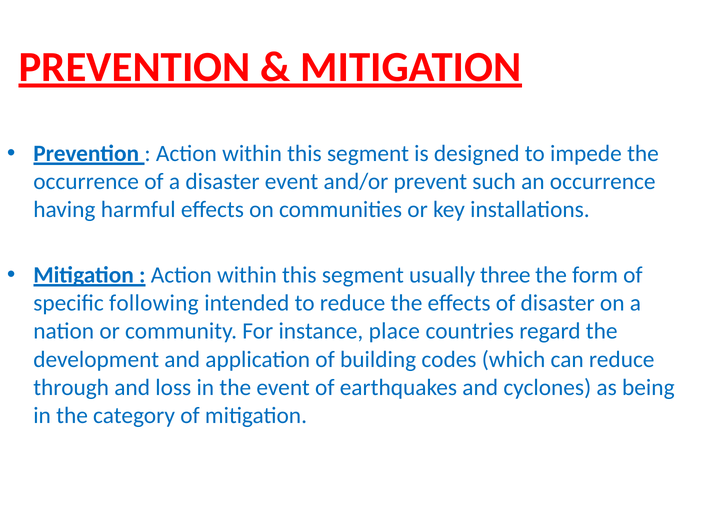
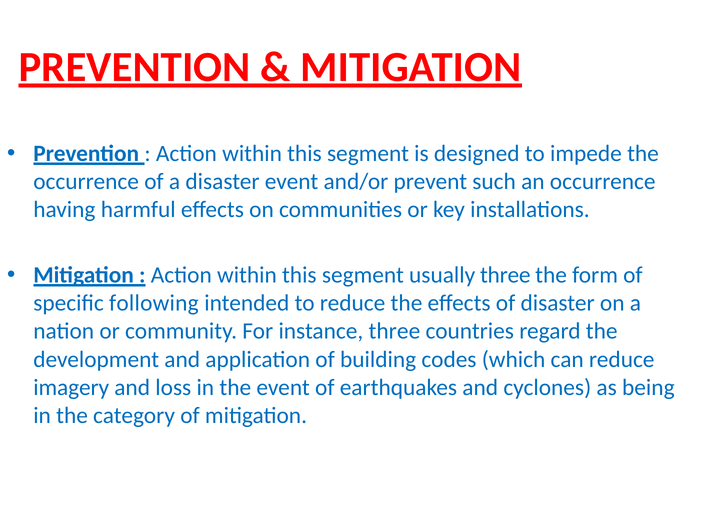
instance place: place -> three (394, 331)
through: through -> imagery (71, 387)
